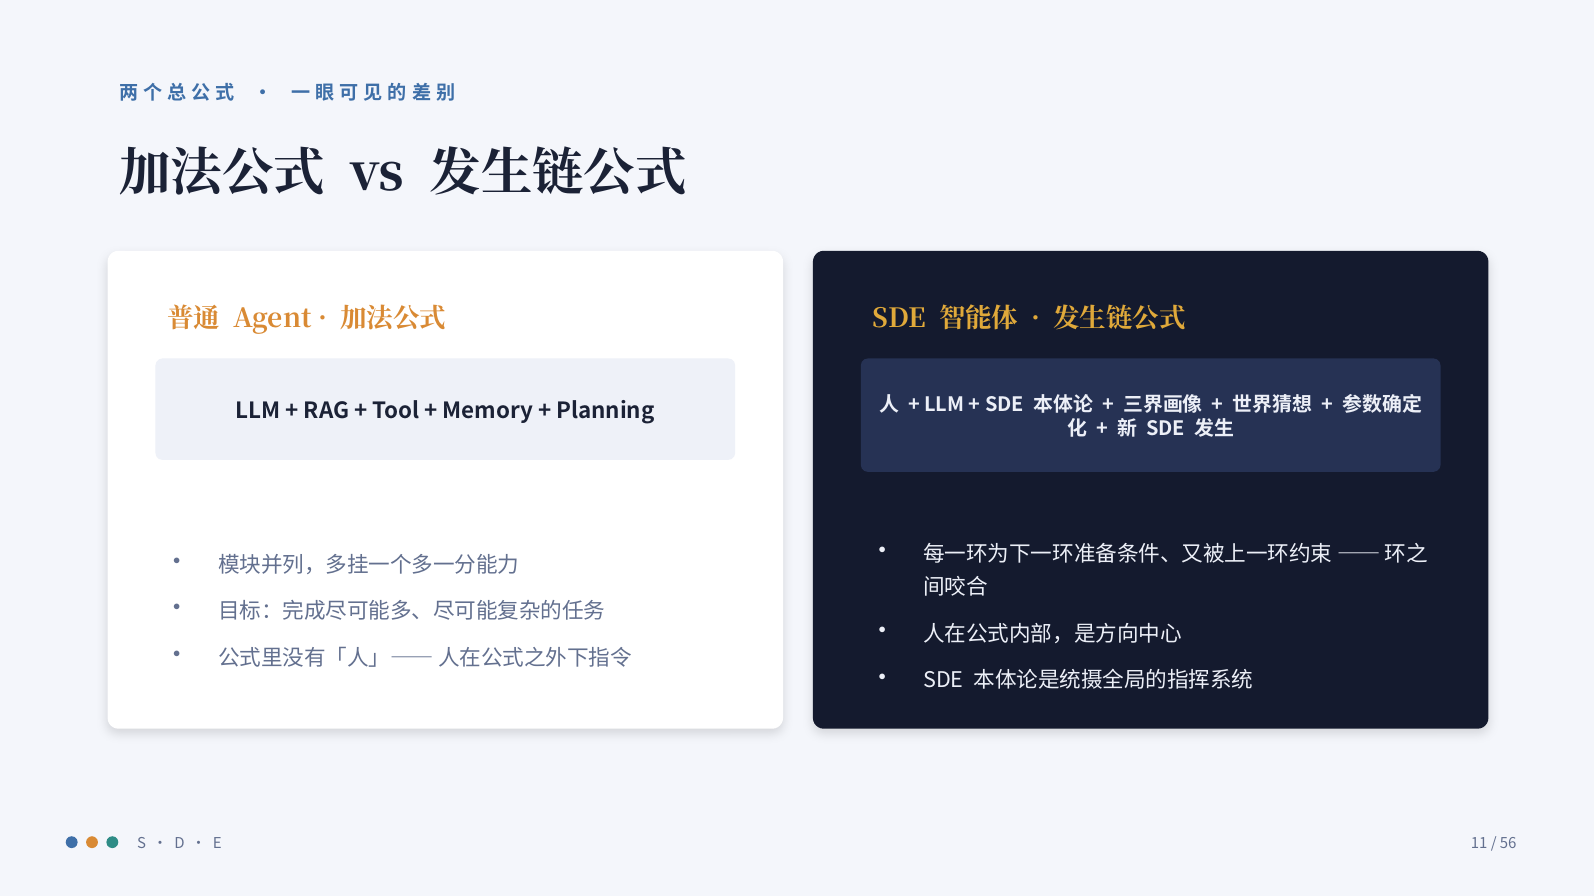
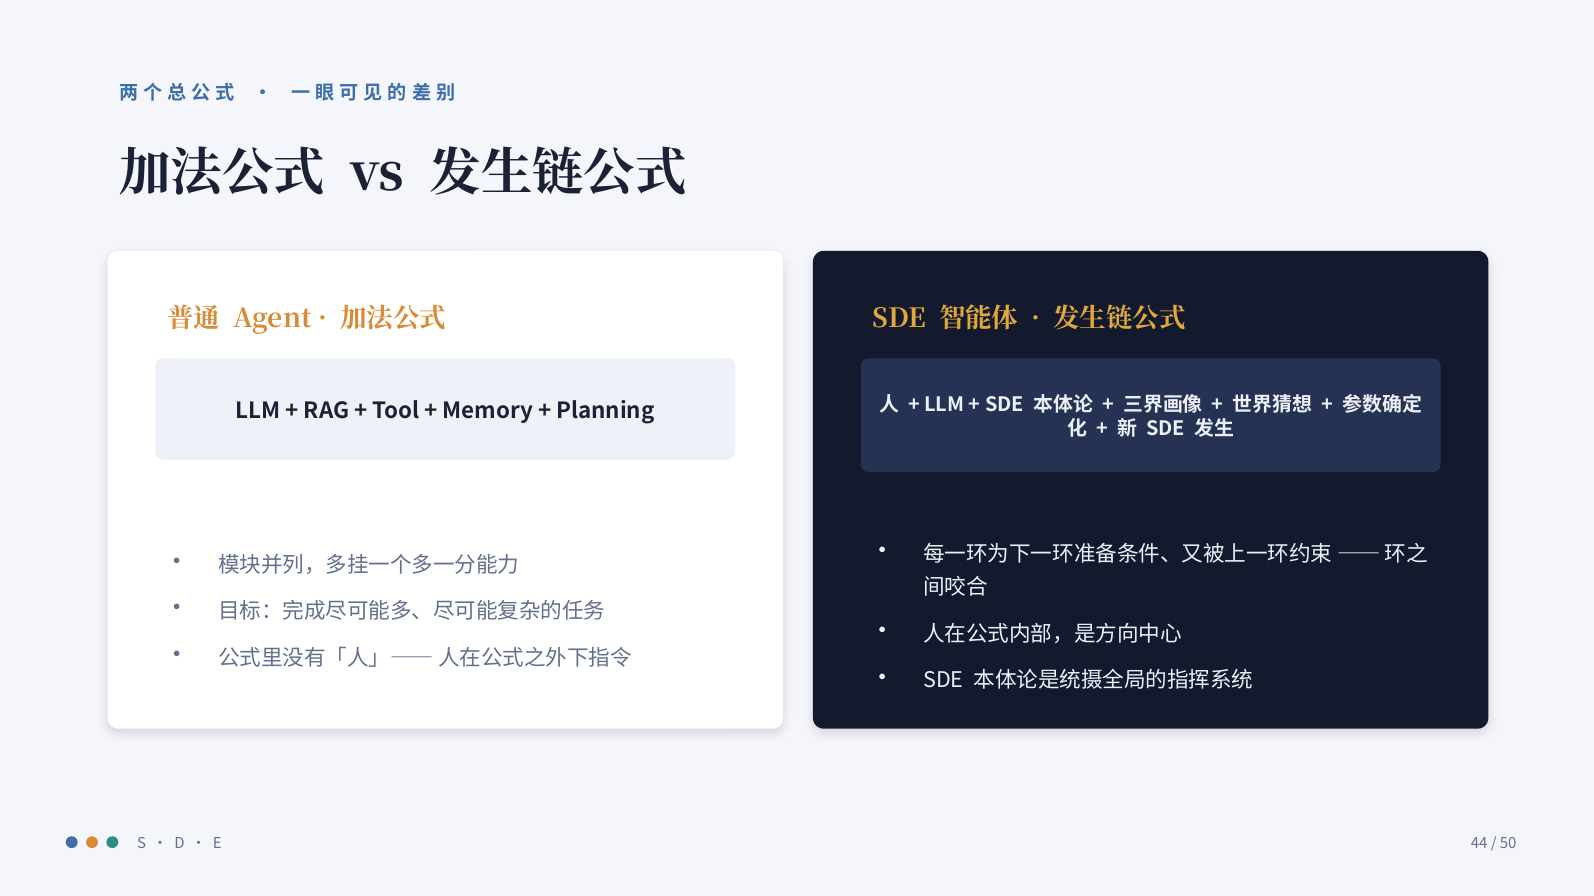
11: 11 -> 44 (1479, 844)
56: 56 -> 50 (1508, 844)
